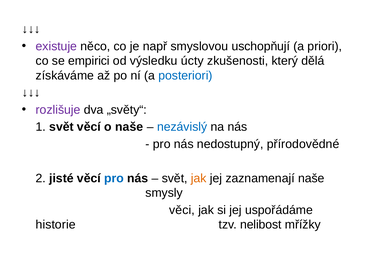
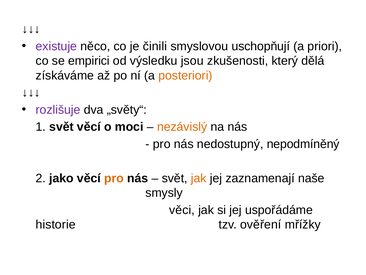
např: např -> činili (155, 46)
úcty: úcty -> jsou (192, 61)
posteriori colour: blue -> orange (185, 75)
o naše: naše -> moci (129, 127)
nezávislý colour: blue -> orange (182, 127)
přírodovědné: přírodovědné -> nepodmíněný (303, 144)
jisté: jisté -> jako (61, 178)
pro colour: blue -> orange (114, 178)
nelibost: nelibost -> ověření (261, 224)
